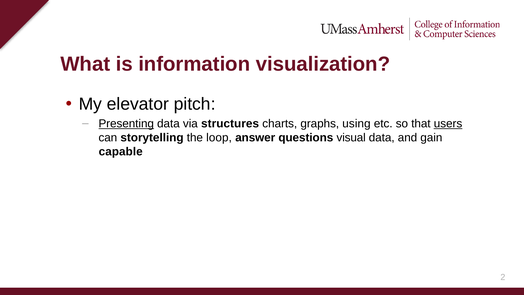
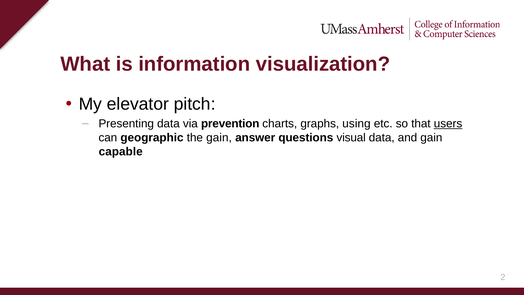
Presenting underline: present -> none (126, 124)
structures: structures -> prevention (230, 124)
storytelling: storytelling -> geographic (152, 137)
the loop: loop -> gain (219, 137)
